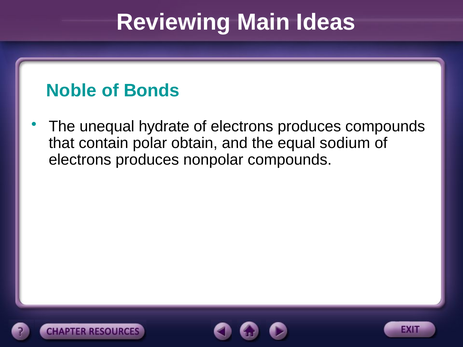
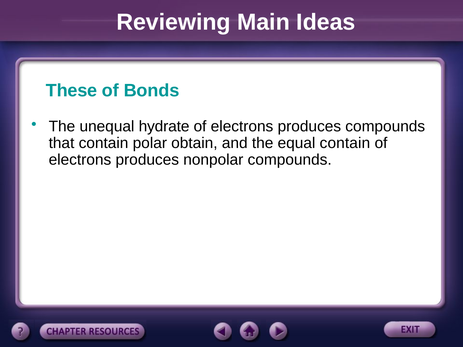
Noble: Noble -> These (72, 91)
equal sodium: sodium -> contain (345, 143)
